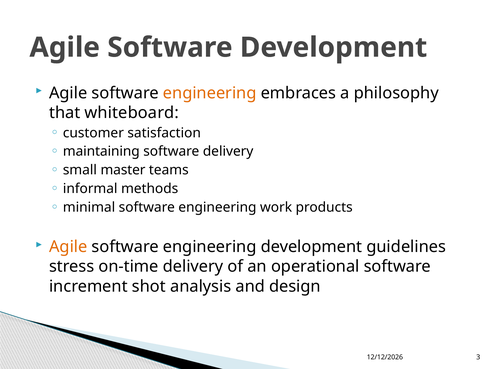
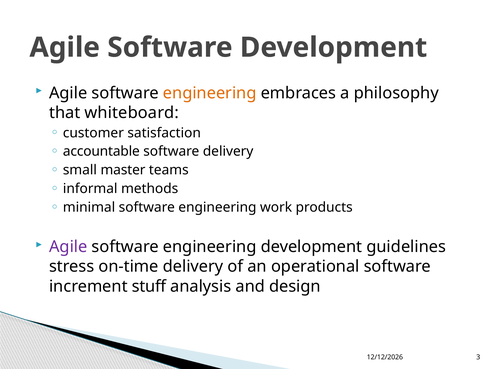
maintaining: maintaining -> accountable (101, 151)
Agile colour: orange -> purple (68, 247)
shot: shot -> stuff (149, 286)
